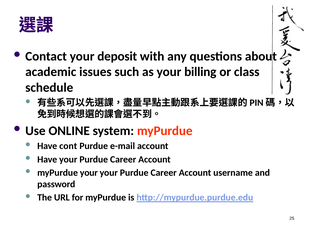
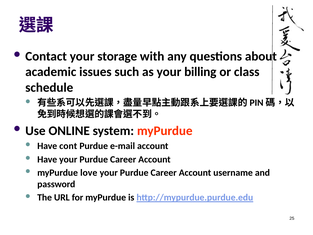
deposit: deposit -> storage (117, 56)
myPurdue your: your -> love (89, 173)
